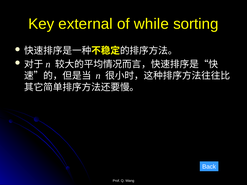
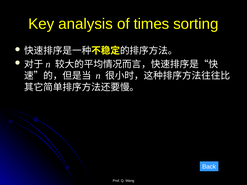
external: external -> analysis (86, 24)
while: while -> times (151, 24)
